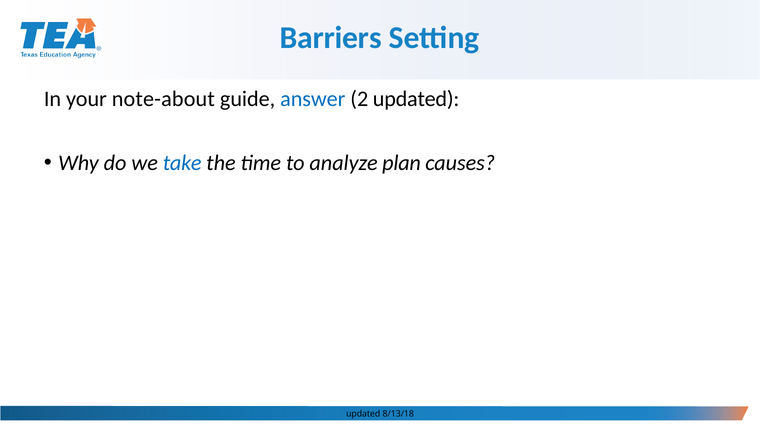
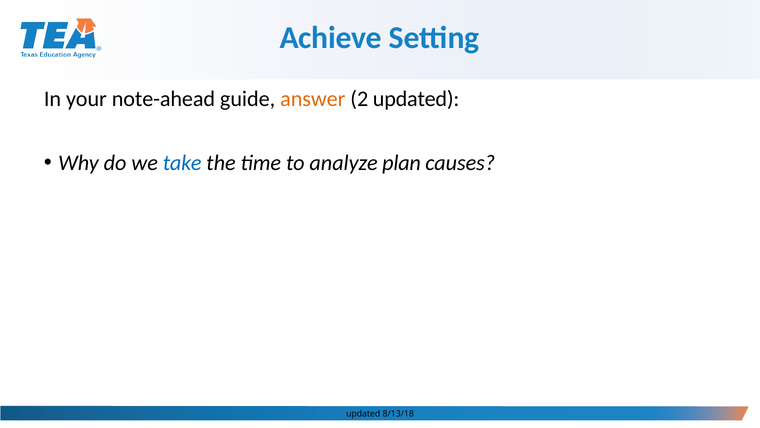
Barriers: Barriers -> Achieve (331, 38)
note-about: note-about -> note-ahead (163, 99)
answer colour: blue -> orange (313, 99)
